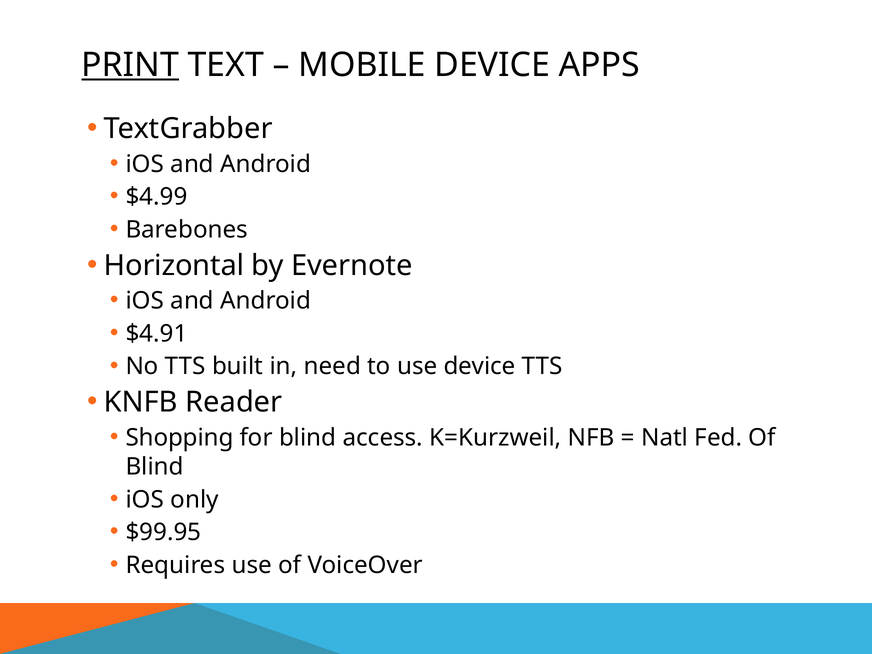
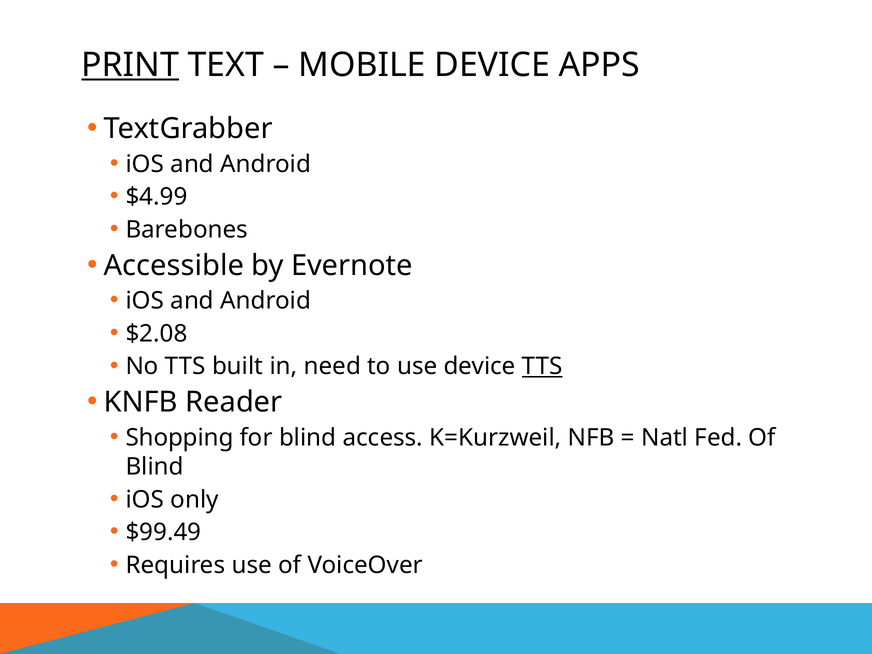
Horizontal: Horizontal -> Accessible (174, 266)
$4.91: $4.91 -> $2.08 (157, 334)
TTS underline: none -> present (542, 366)
$99.95: $99.95 -> $99.49 (163, 532)
